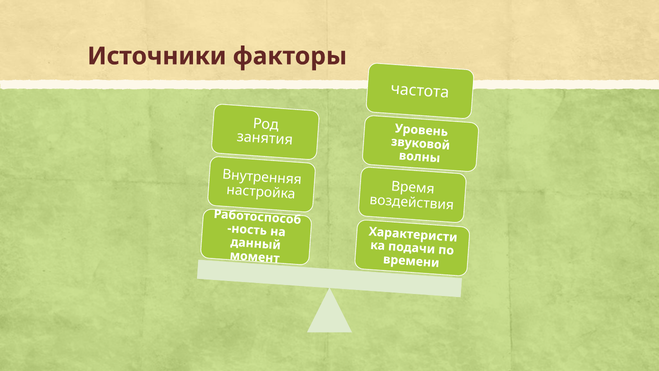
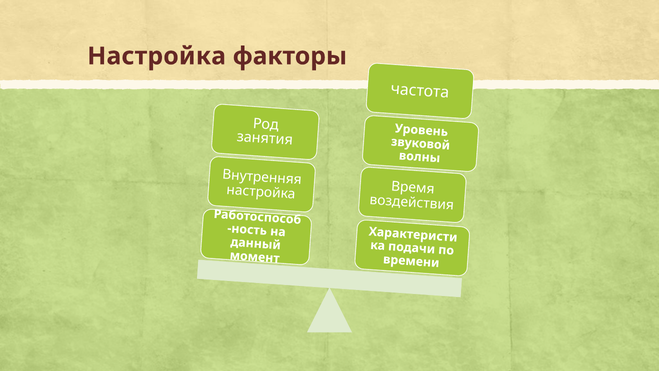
Источники: Источники -> Настройка (157, 56)
